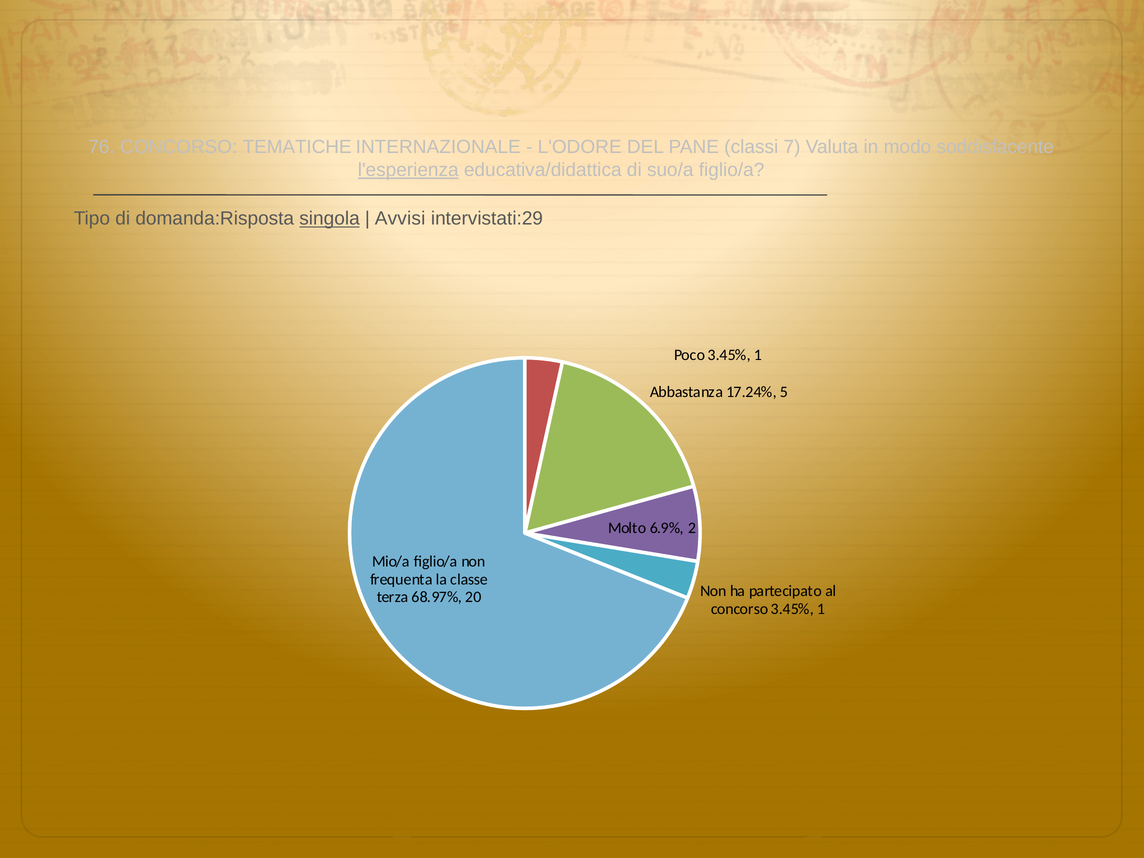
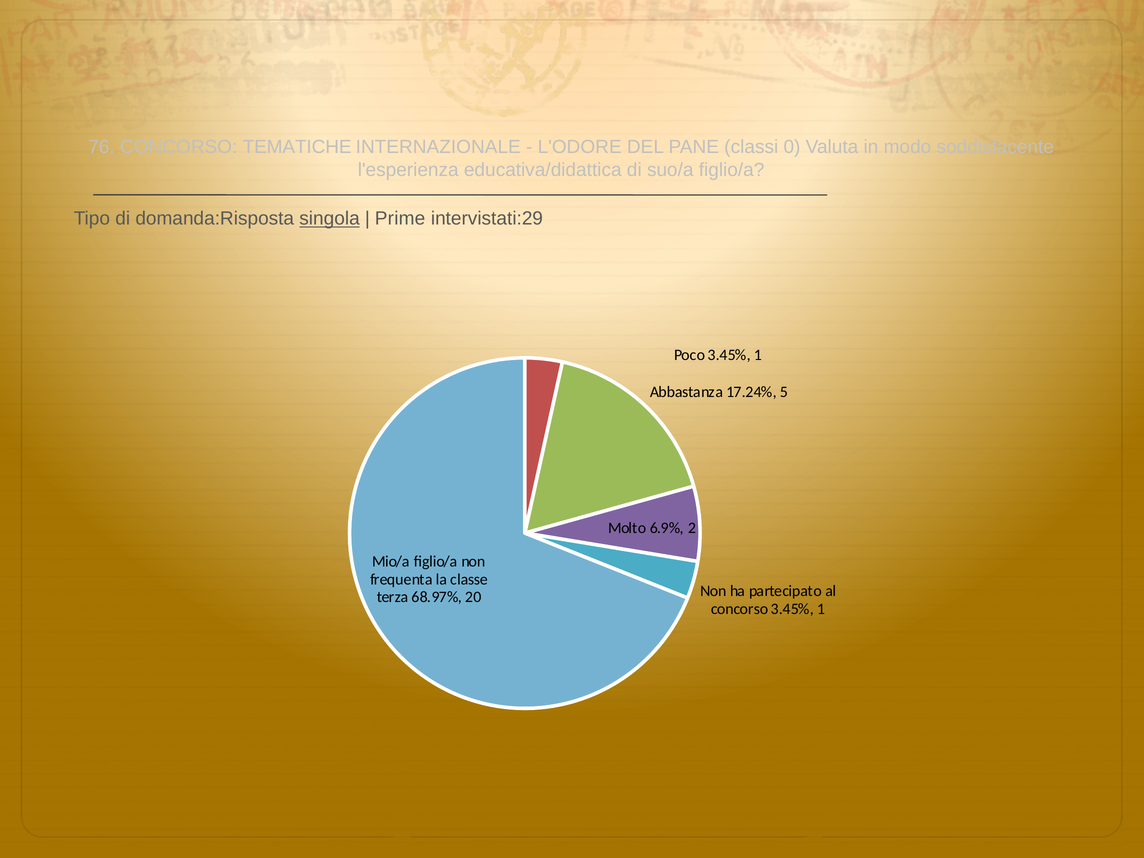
7: 7 -> 0 (792, 147)
l'esperienza underline: present -> none (408, 170)
Avvisi: Avvisi -> Prime (400, 219)
